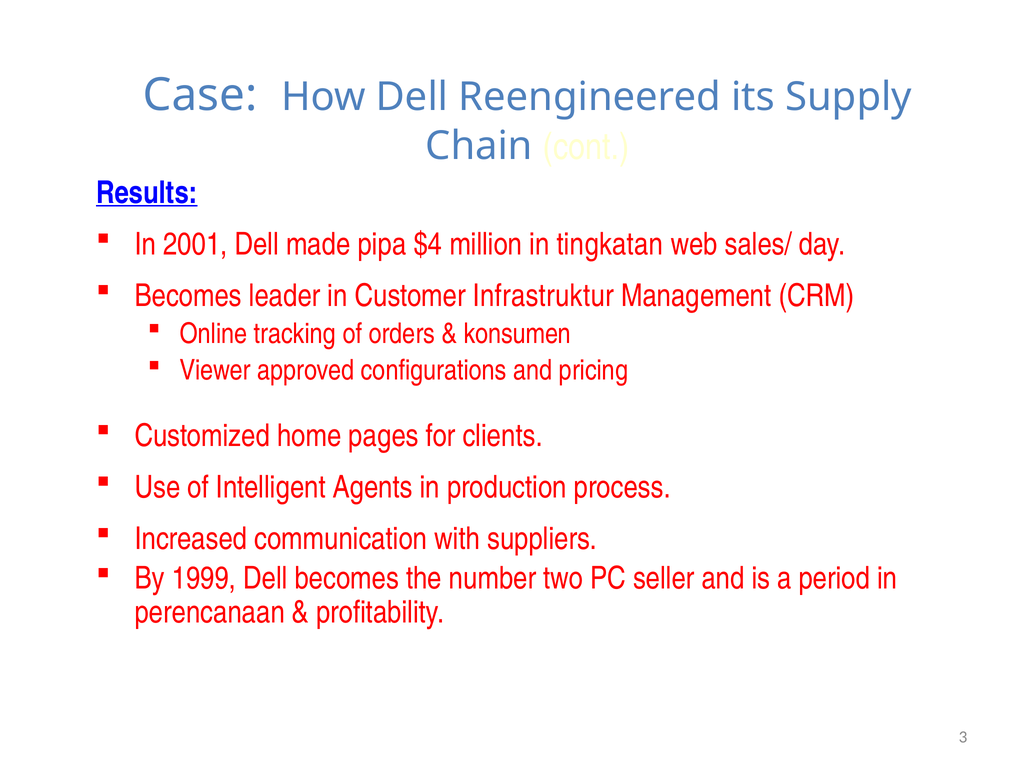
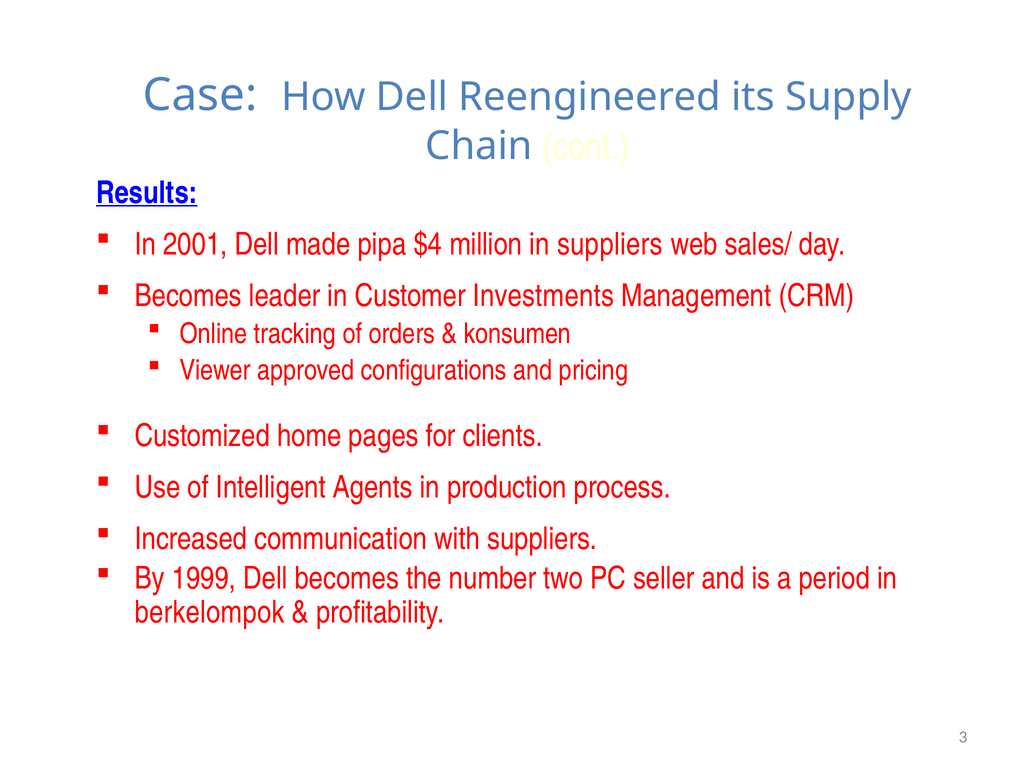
in tingkatan: tingkatan -> suppliers (610, 244)
Infrastruktur: Infrastruktur -> Investments (543, 296)
perencanaan: perencanaan -> berkelompok (210, 612)
